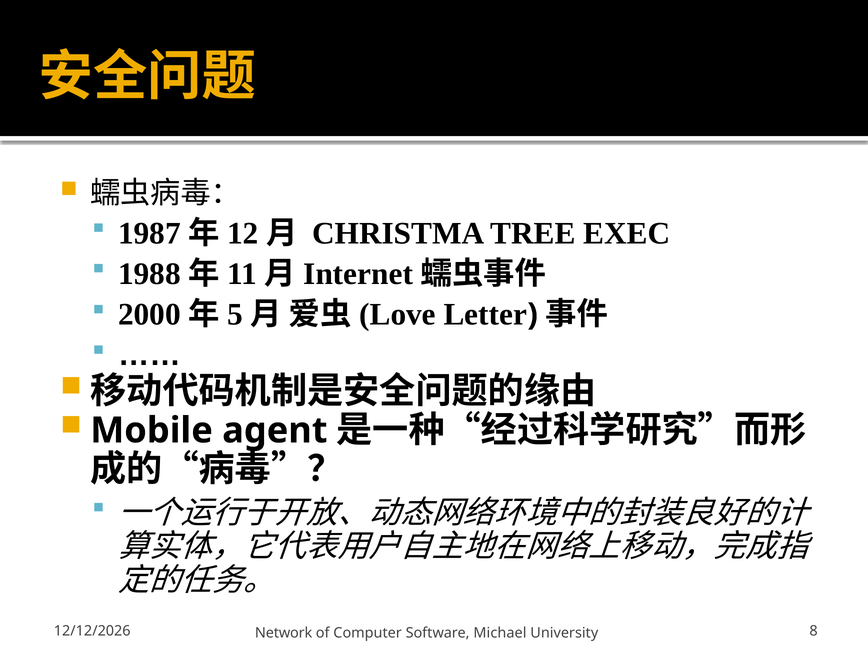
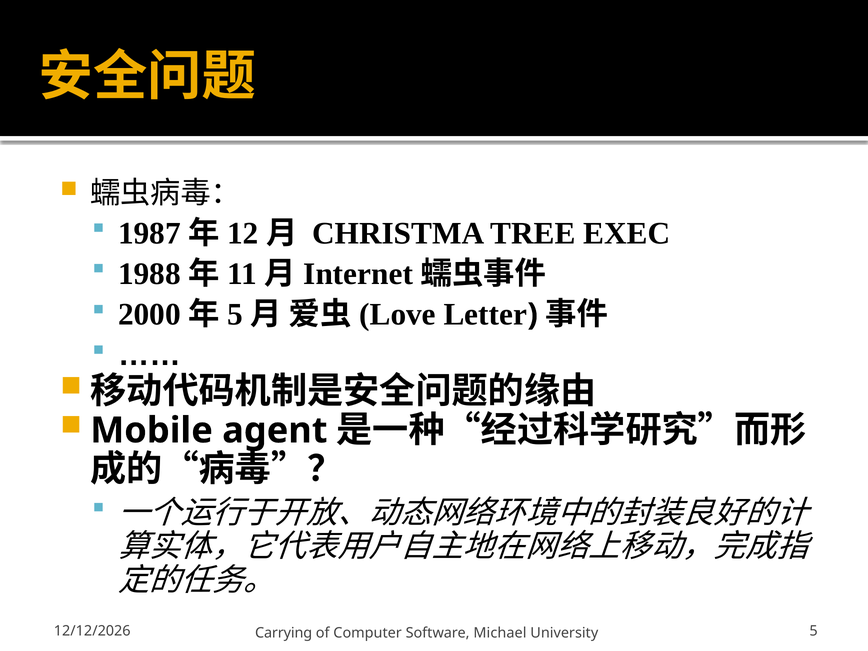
Network: Network -> Carrying (284, 633)
8: 8 -> 5 (814, 631)
